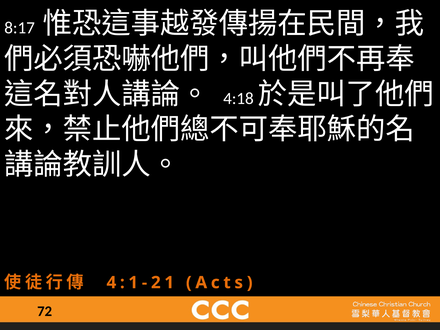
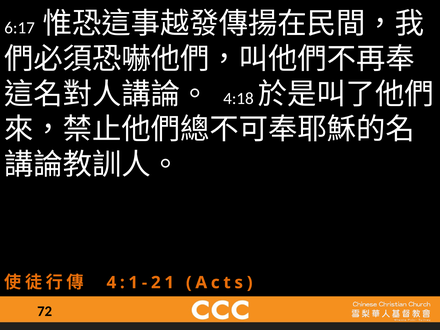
8:17: 8:17 -> 6:17 (20, 28)
